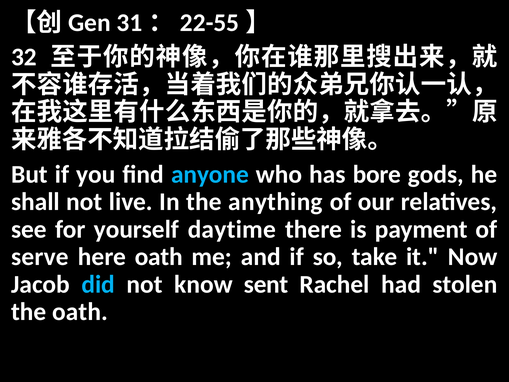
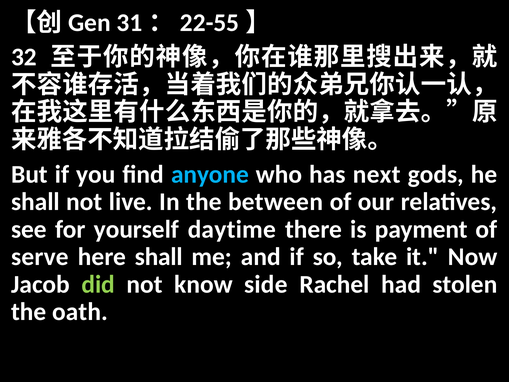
bore: bore -> next (377, 174)
anything: anything -> between (276, 202)
here oath: oath -> shall (159, 257)
did colour: light blue -> light green (98, 284)
sent: sent -> side (266, 284)
